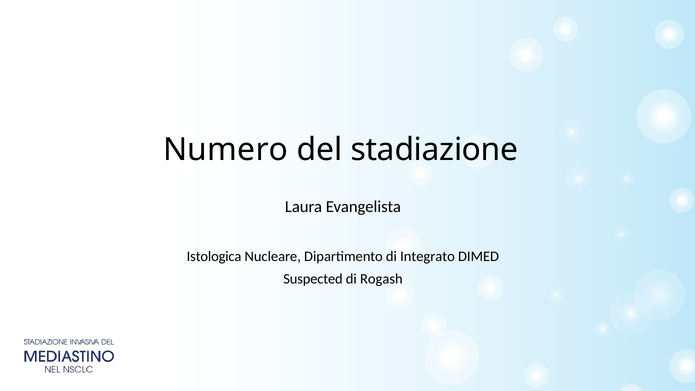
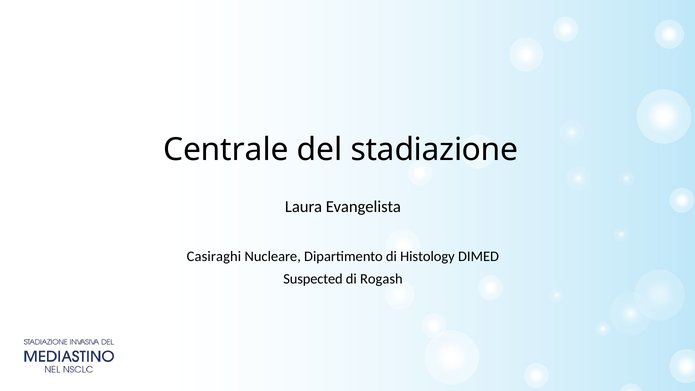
Numero: Numero -> Centrale (226, 150)
Istologica: Istologica -> Casiraghi (214, 256)
Integrato: Integrato -> Histology (427, 256)
